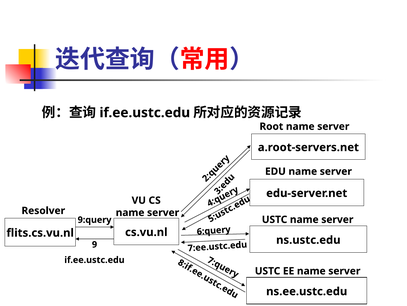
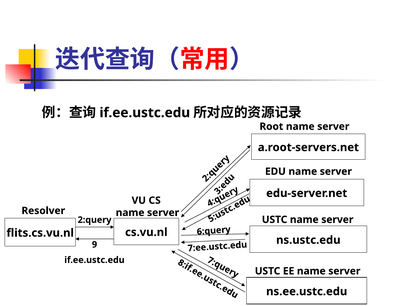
9:query: 9:query -> 2:query (95, 219)
